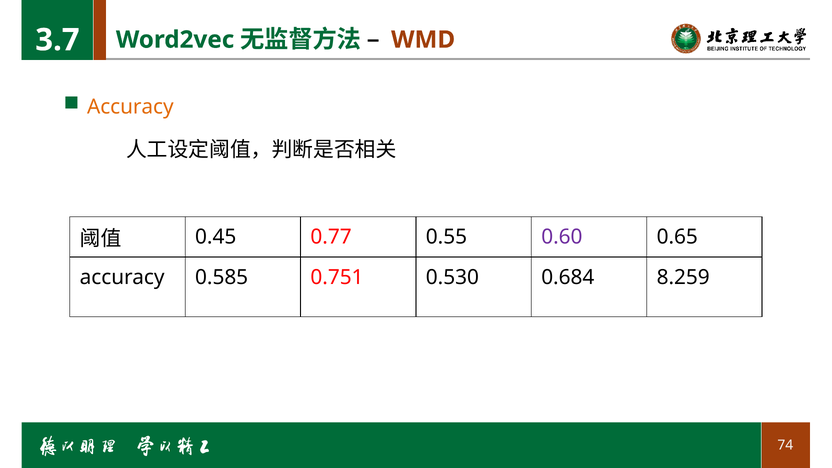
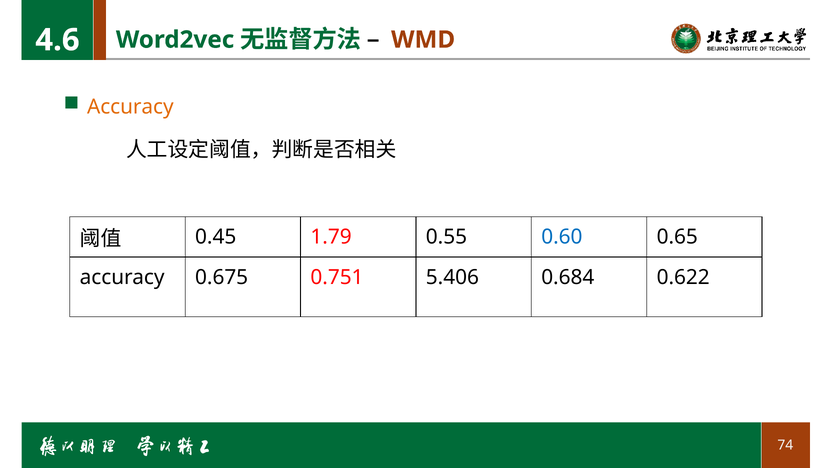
3.7: 3.7 -> 4.6 (57, 40)
0.77: 0.77 -> 1.79 (331, 237)
0.60 colour: purple -> blue (562, 237)
0.585: 0.585 -> 0.675 (222, 277)
0.530: 0.530 -> 5.406 (452, 277)
8.259: 8.259 -> 0.622 (683, 277)
